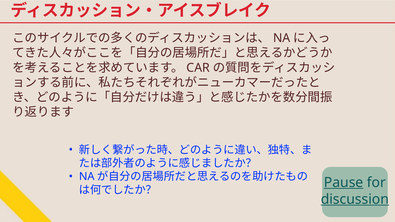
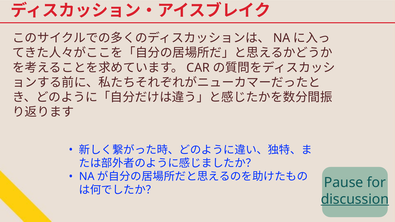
Pause underline: present -> none (344, 183)
